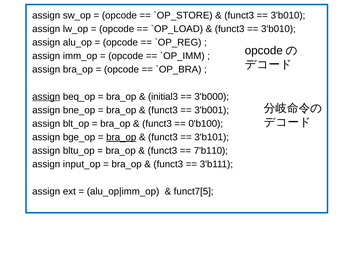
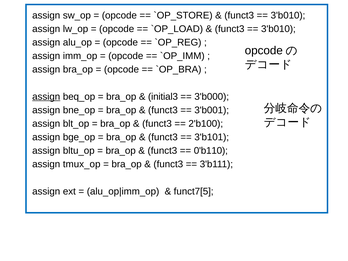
0'b100: 0'b100 -> 2'b100 (206, 124)
bra_op underline: present -> none (121, 137)
7'b110: 7'b110 -> 0'b110 (211, 151)
input_op: input_op -> tmux_op (82, 164)
